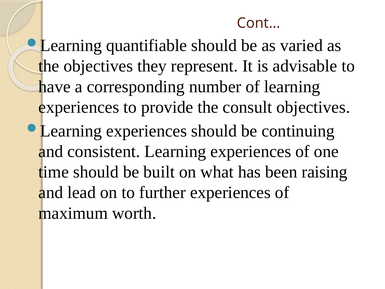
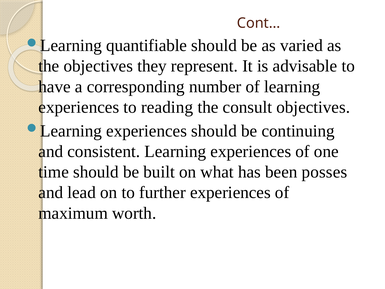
provide: provide -> reading (167, 107)
raising: raising -> posses (324, 172)
